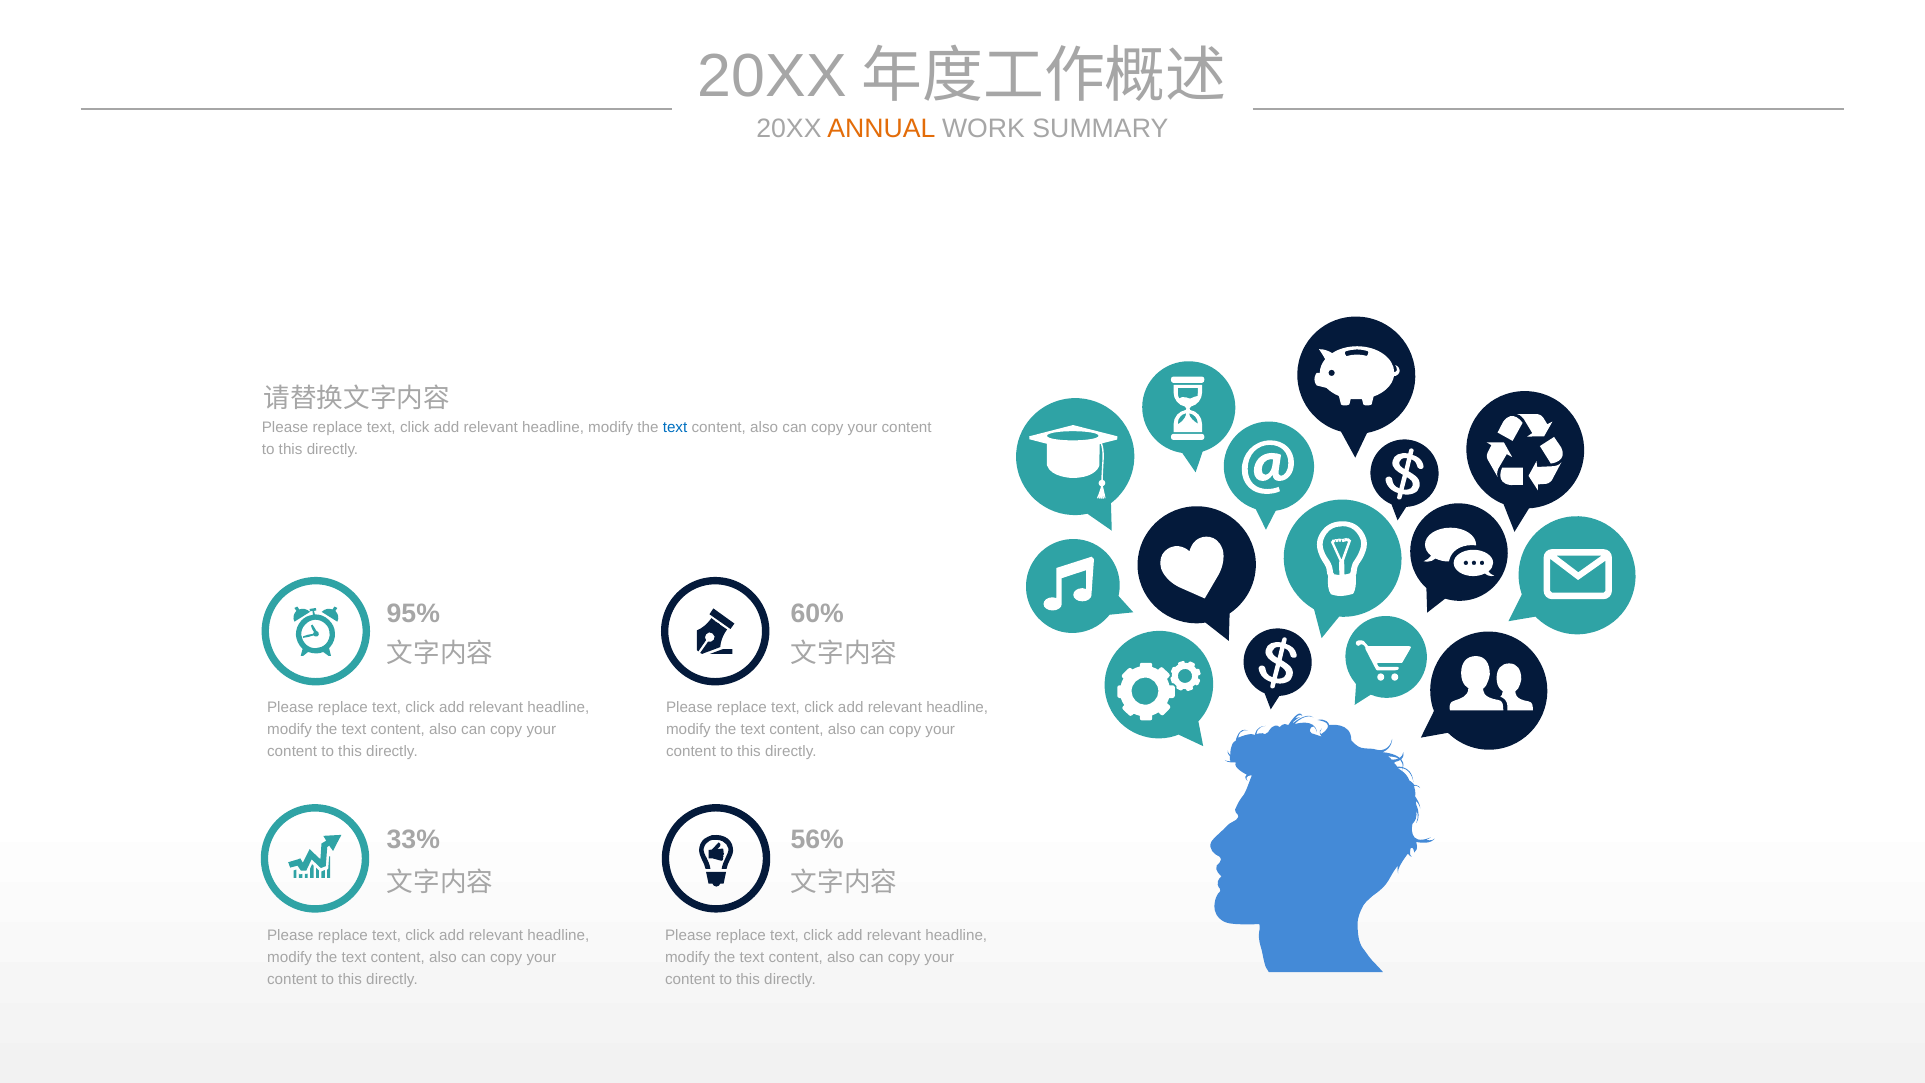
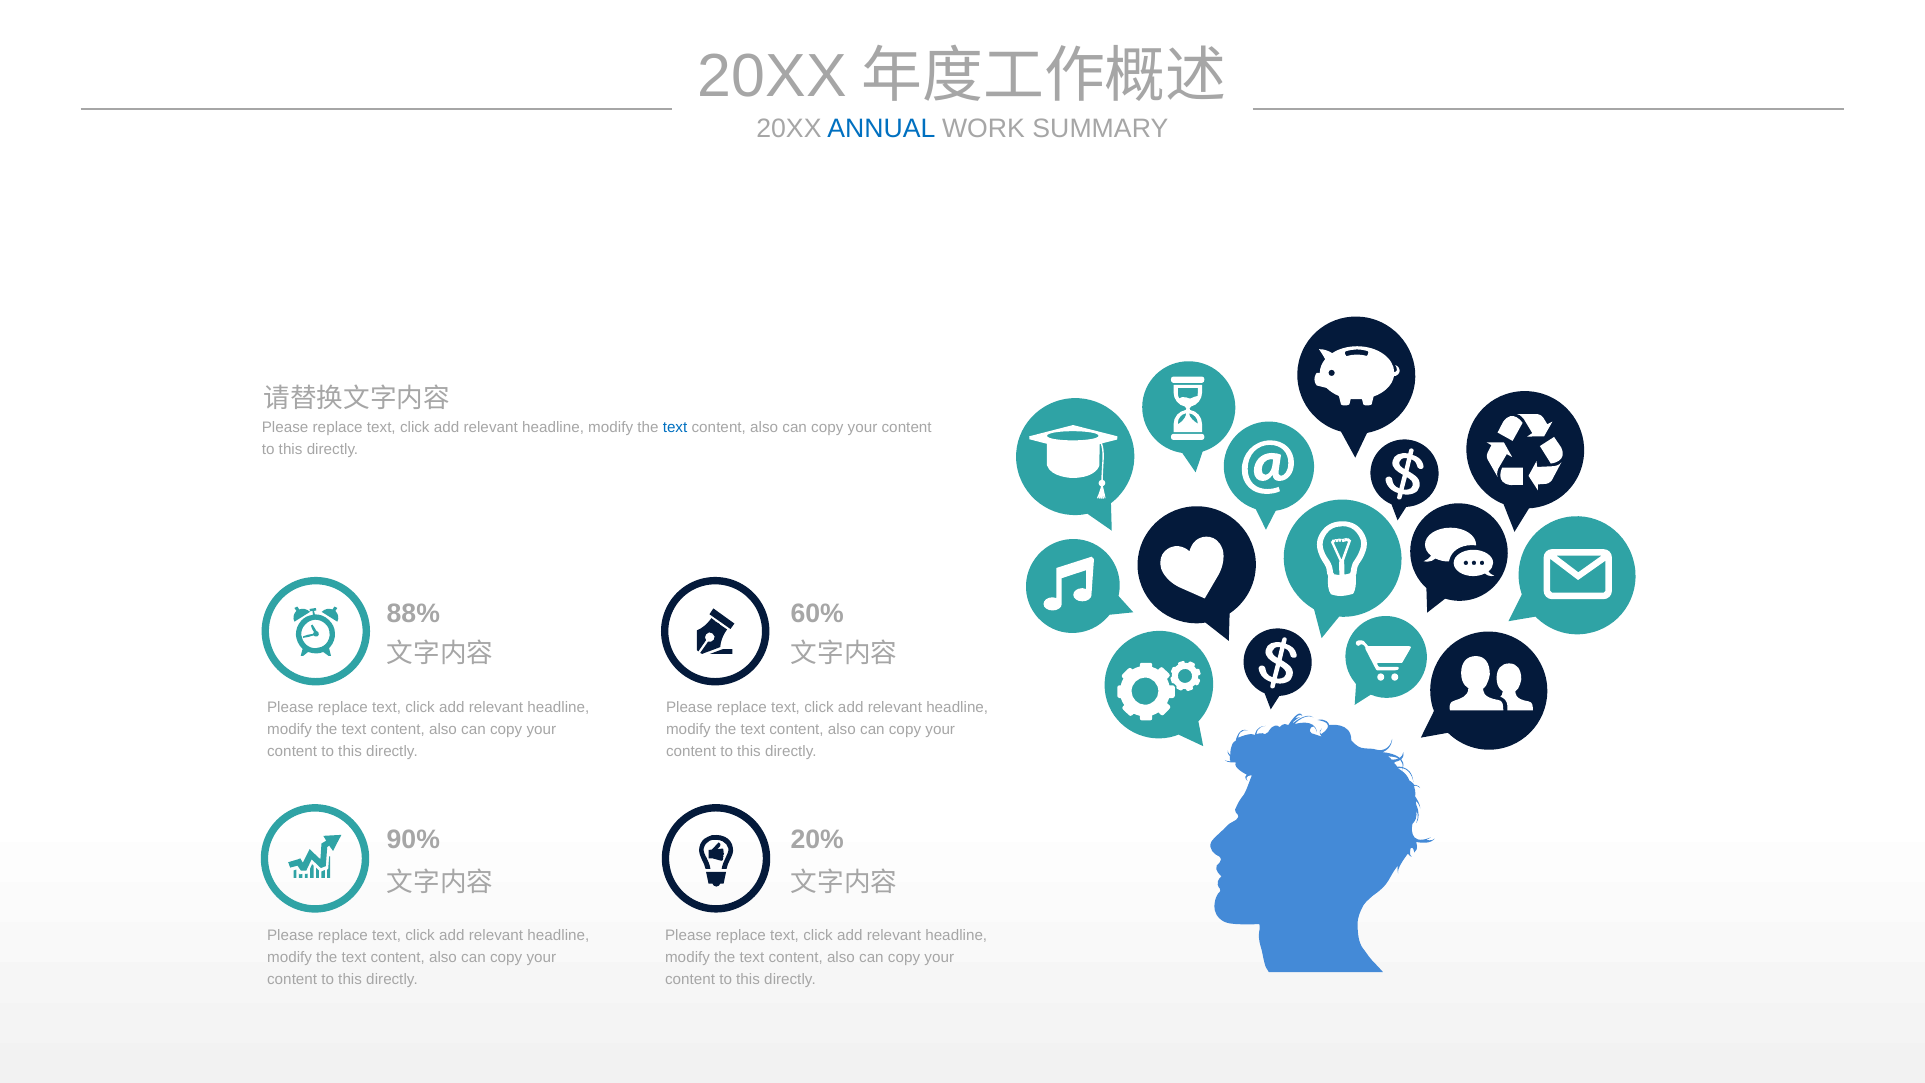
ANNUAL colour: orange -> blue (882, 129)
95%: 95% -> 88% (413, 614)
33%: 33% -> 90% (413, 840)
56%: 56% -> 20% (817, 840)
